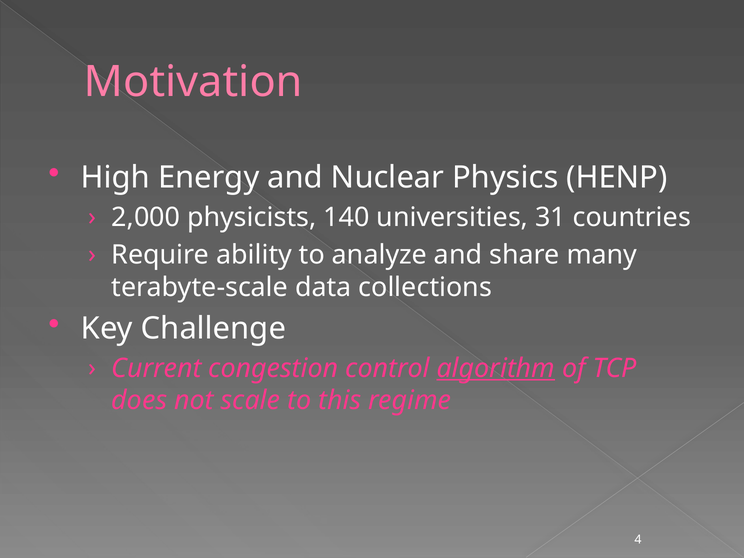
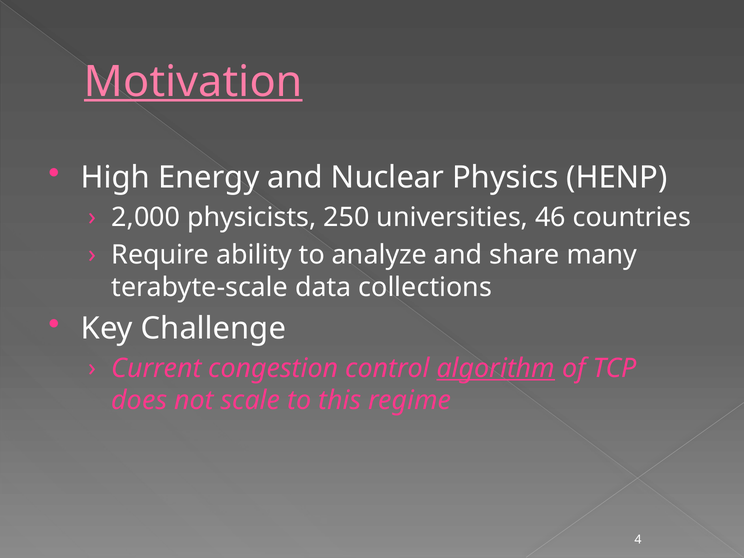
Motivation underline: none -> present (193, 82)
140: 140 -> 250 (346, 217)
31: 31 -> 46 (550, 217)
